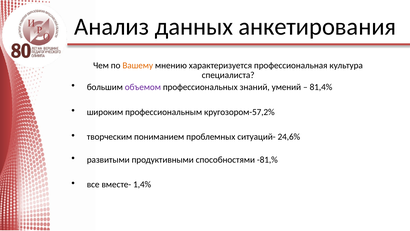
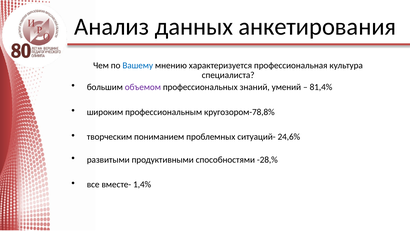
Вашему colour: orange -> blue (138, 65)
кругозором-57,2%: кругозором-57,2% -> кругозором-78,8% (239, 112)
-81,%: -81,% -> -28,% (267, 159)
